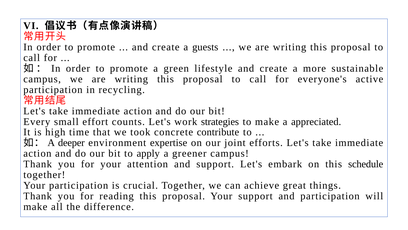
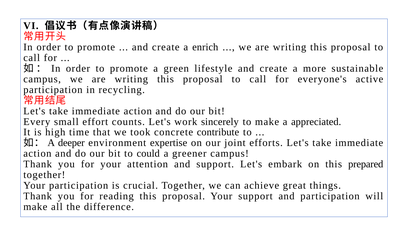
guests: guests -> enrich (205, 47)
strategies: strategies -> sincerely (220, 121)
apply: apply -> could (148, 153)
schedule: schedule -> prepared (366, 164)
